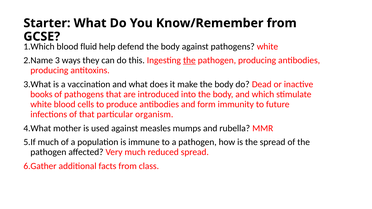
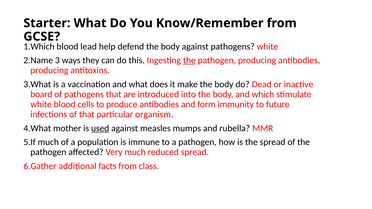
fluid: fluid -> lead (89, 46)
books: books -> board (41, 94)
used underline: none -> present (100, 128)
